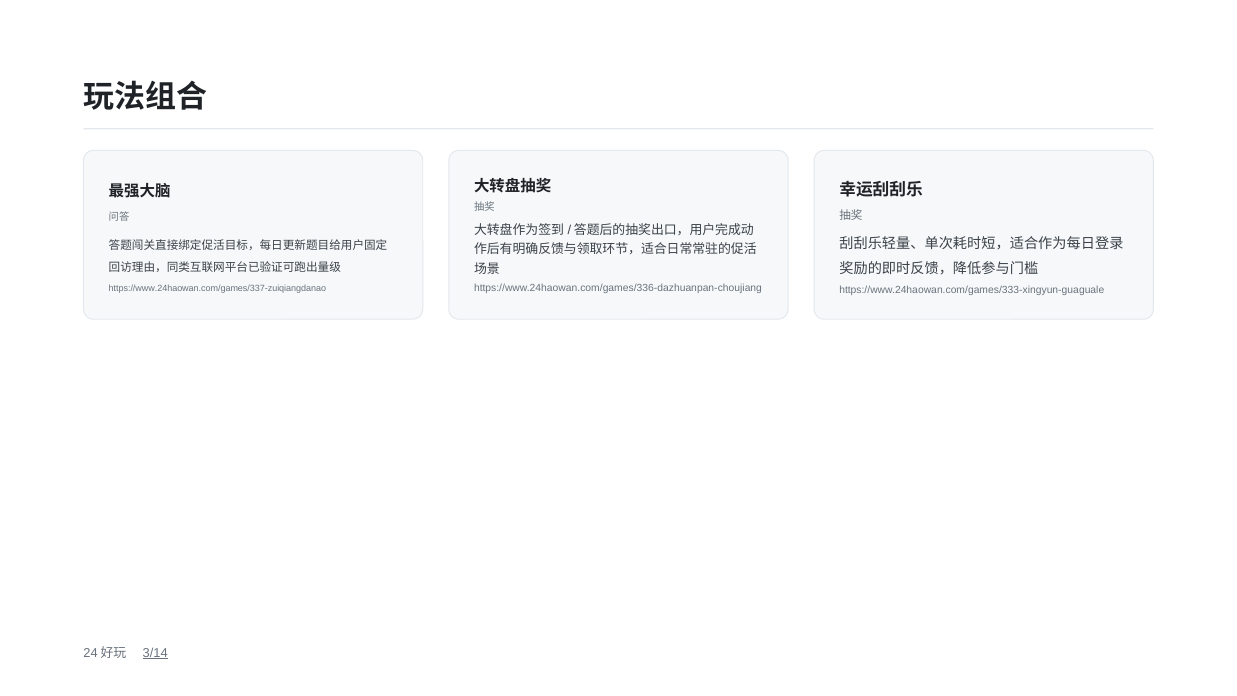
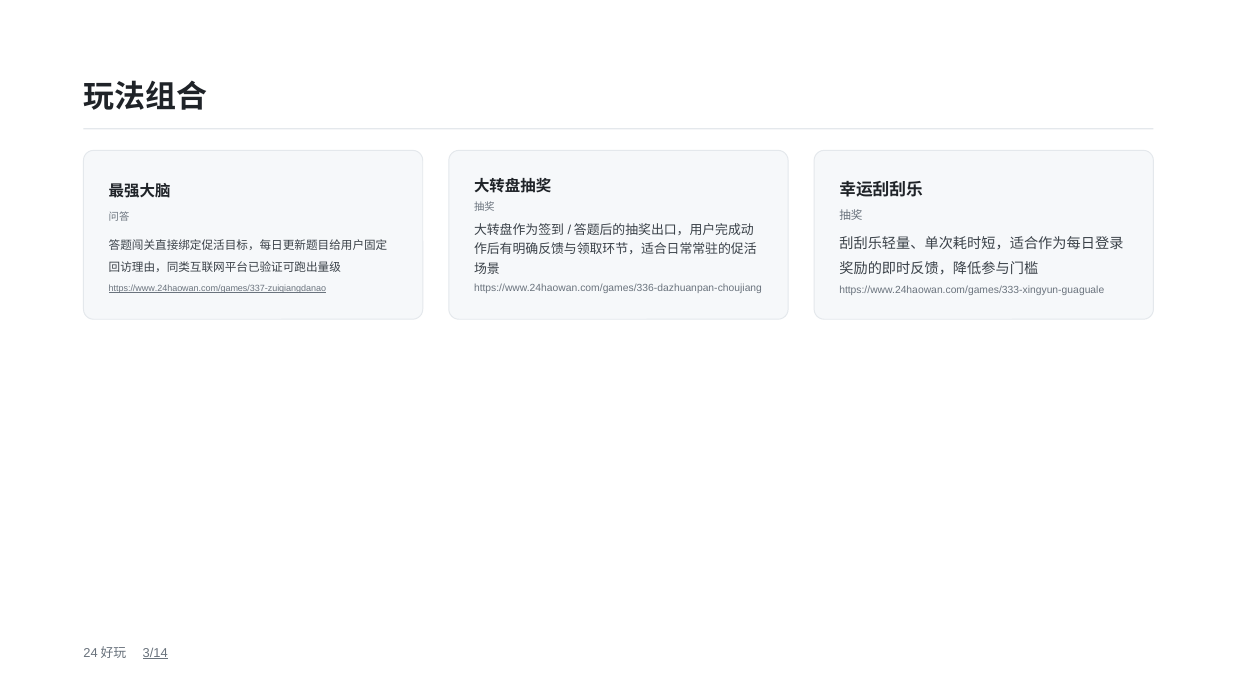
https://www.24haowan.com/games/337-zuiqiangdanao underline: none -> present (217, 288)
